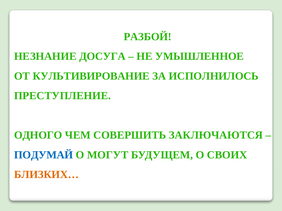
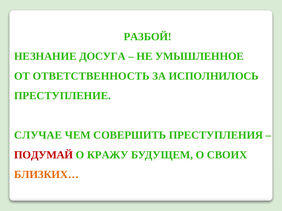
КУЛЬТИВИРОВАНИЕ: КУЛЬТИВИРОВАНИЕ -> ОТВЕТСТВЕННОСТЬ (91, 76)
ОДНОГО: ОДНОГО -> СЛУЧАЕ (38, 135)
ЗАКЛЮЧАЮТСЯ: ЗАКЛЮЧАЮТСЯ -> ПРЕСТУПЛЕНИЯ (216, 135)
ПОДУМАЙ colour: blue -> red (44, 155)
МОГУТ: МОГУТ -> КРАЖУ (108, 155)
